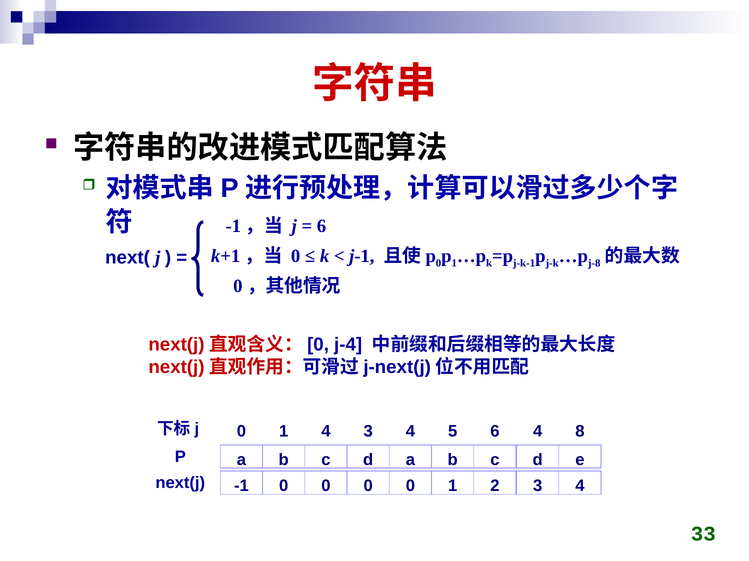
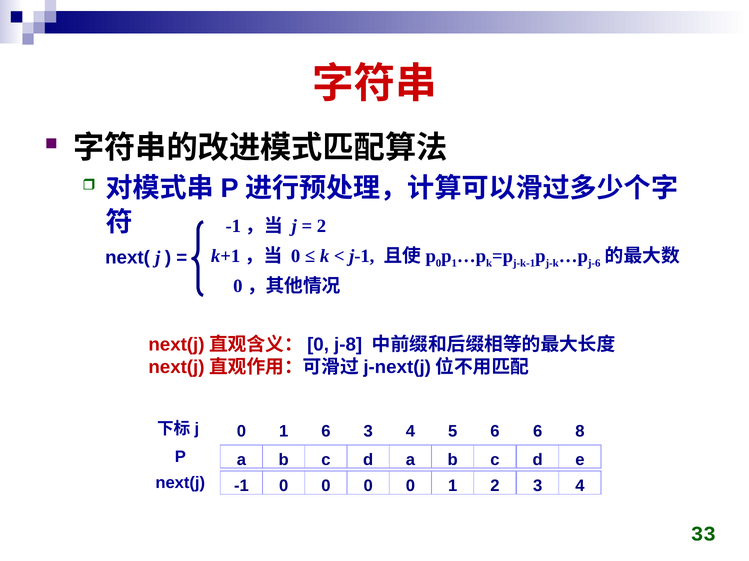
6: 6 -> 2 (321, 226)
j-8: j-8 -> j-6 (594, 264)
j-4: j-4 -> j-8 (348, 345)
4: 4 -> 6 (326, 432)
6 4: 4 -> 6 (538, 432)
